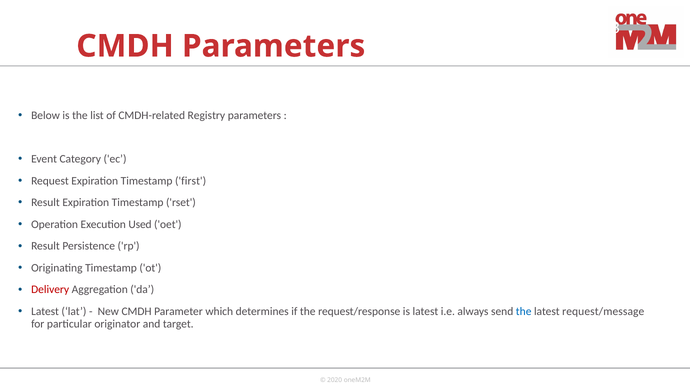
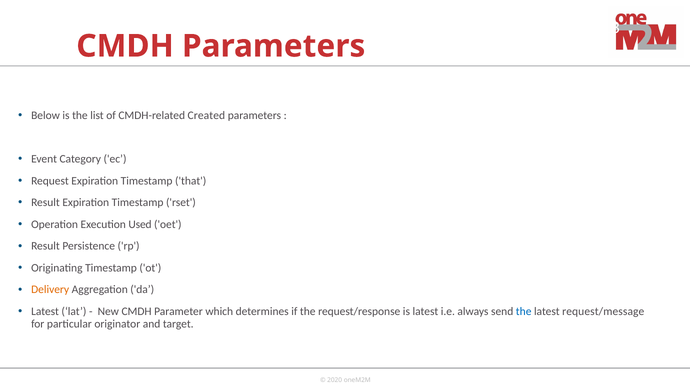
Registry: Registry -> Created (206, 116)
first: first -> that (191, 181)
Delivery colour: red -> orange (50, 290)
